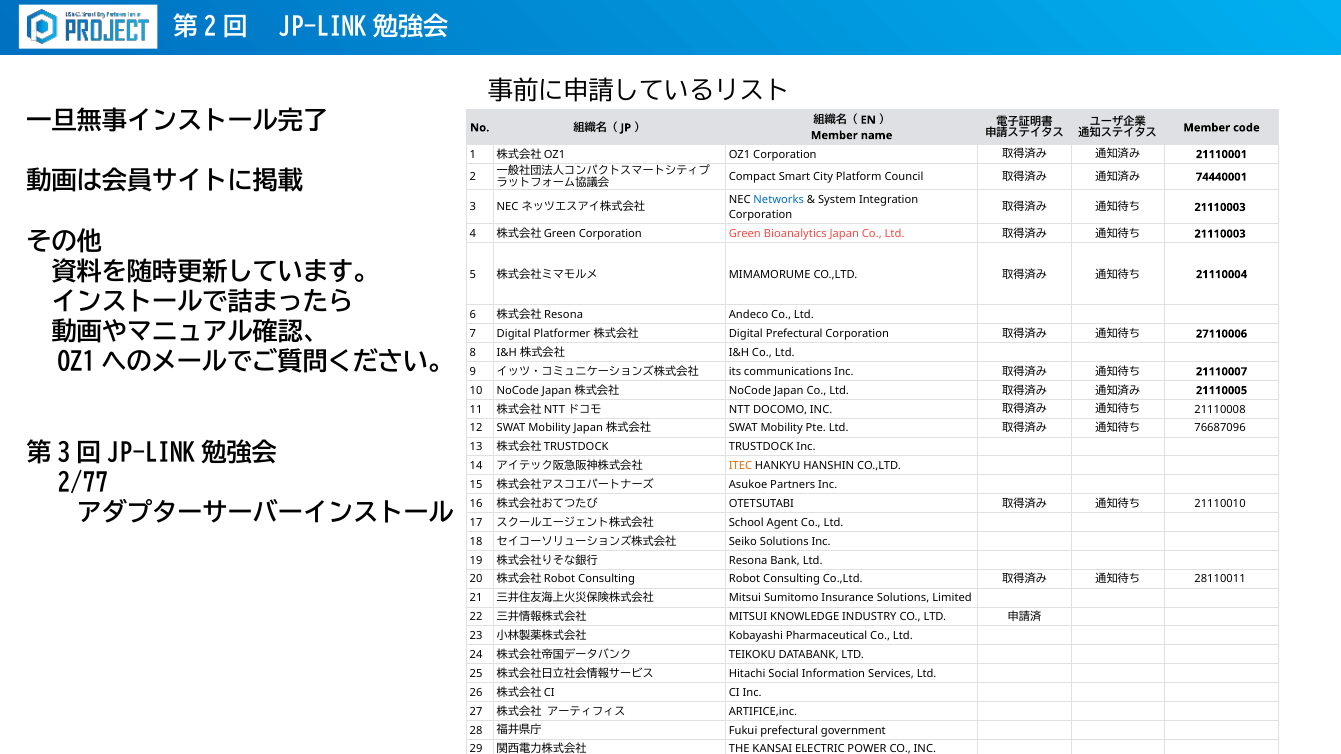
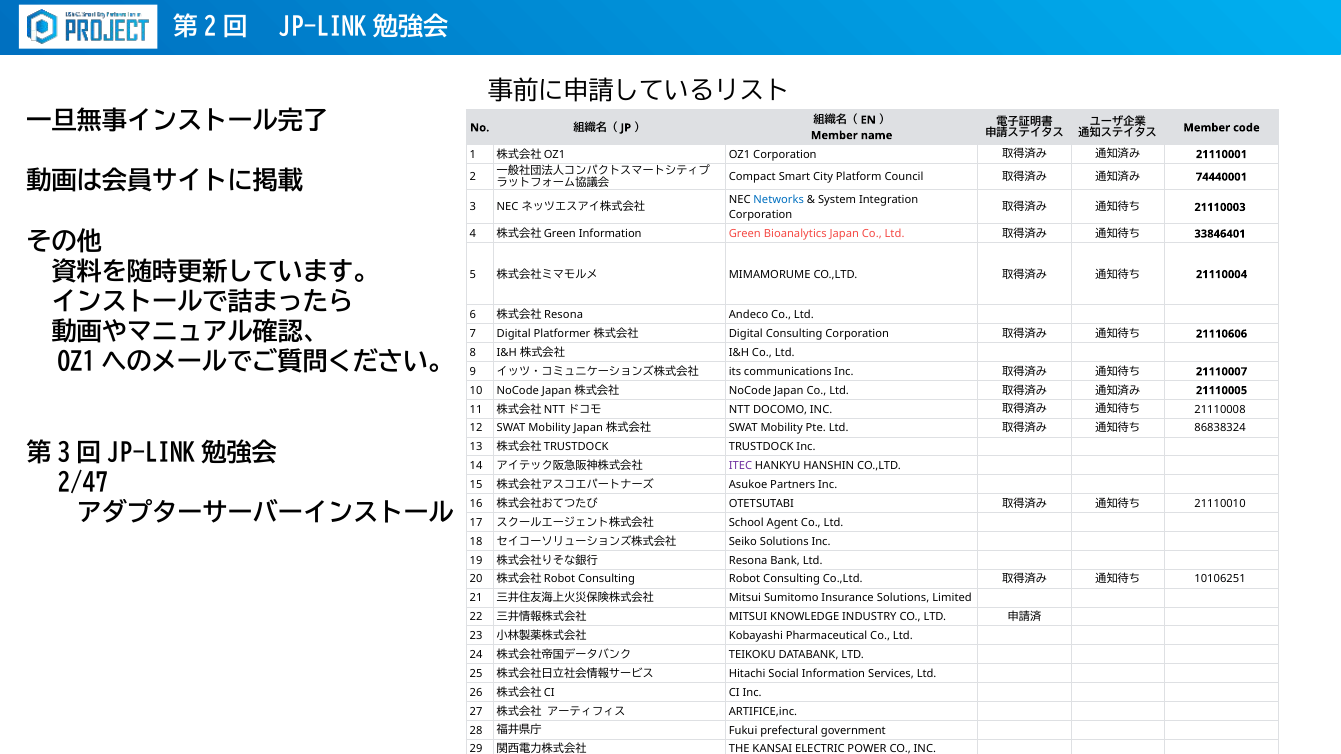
Green Corporation: Corporation -> Information (610, 234)
21110003: 21110003 -> 33846401 (1220, 234)
Digital Prefectural: Prefectural -> Consulting (794, 334)
27110006: 27110006 -> 21110606 (1222, 334)
76687096: 76687096 -> 86838324 (1220, 428)
ITEC colour: orange -> purple (741, 466)
2/77: 2/77 -> 2/47 (83, 483)
28110011: 28110011 -> 10106251 (1220, 580)
